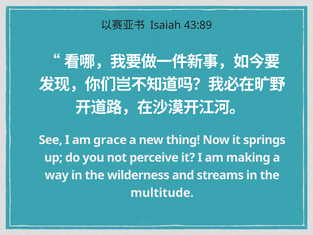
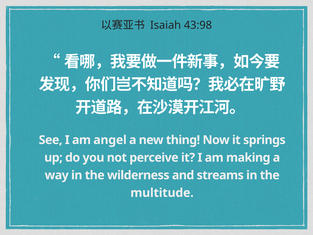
43:89: 43:89 -> 43:98 (198, 25)
grace: grace -> angel (110, 140)
